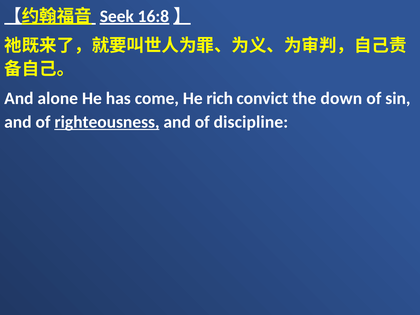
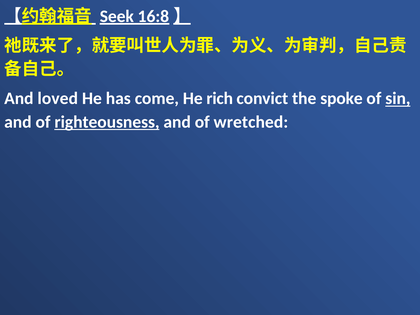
alone: alone -> loved (58, 99)
down: down -> spoke (341, 99)
sin underline: none -> present (398, 99)
discipline: discipline -> wretched (251, 122)
